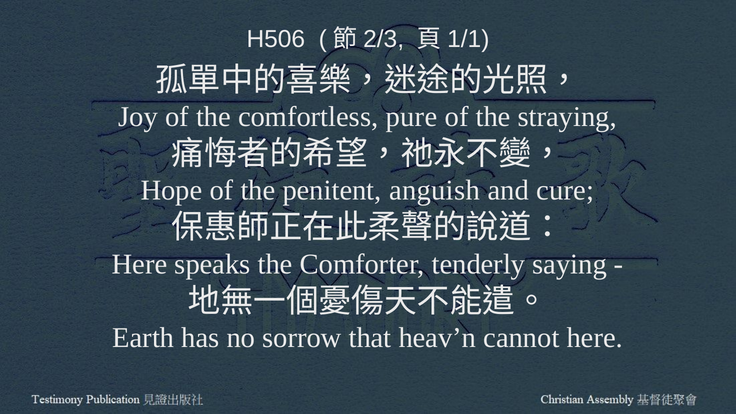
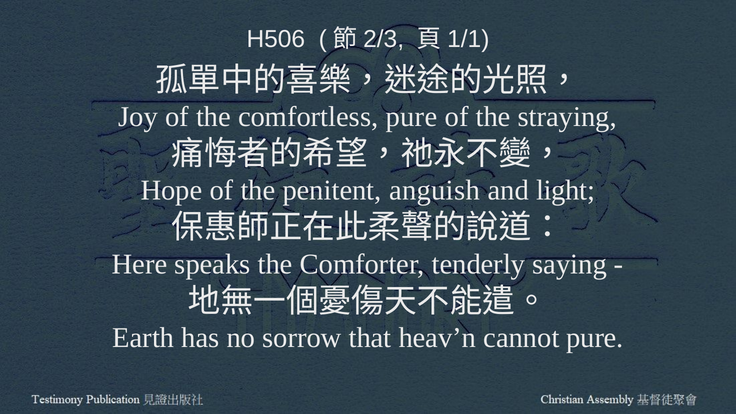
cure: cure -> light (566, 190)
cannot here: here -> pure (595, 338)
